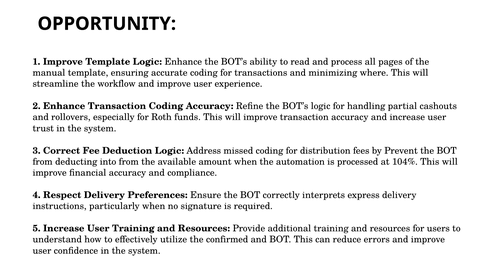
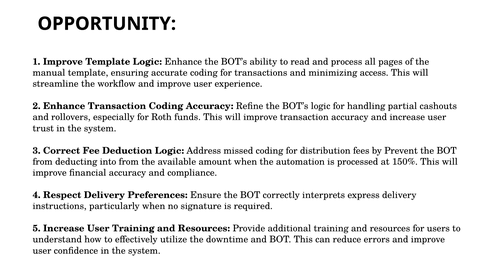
where: where -> access (374, 73)
104%: 104% -> 150% (405, 161)
confirmed: confirmed -> downtime (227, 239)
